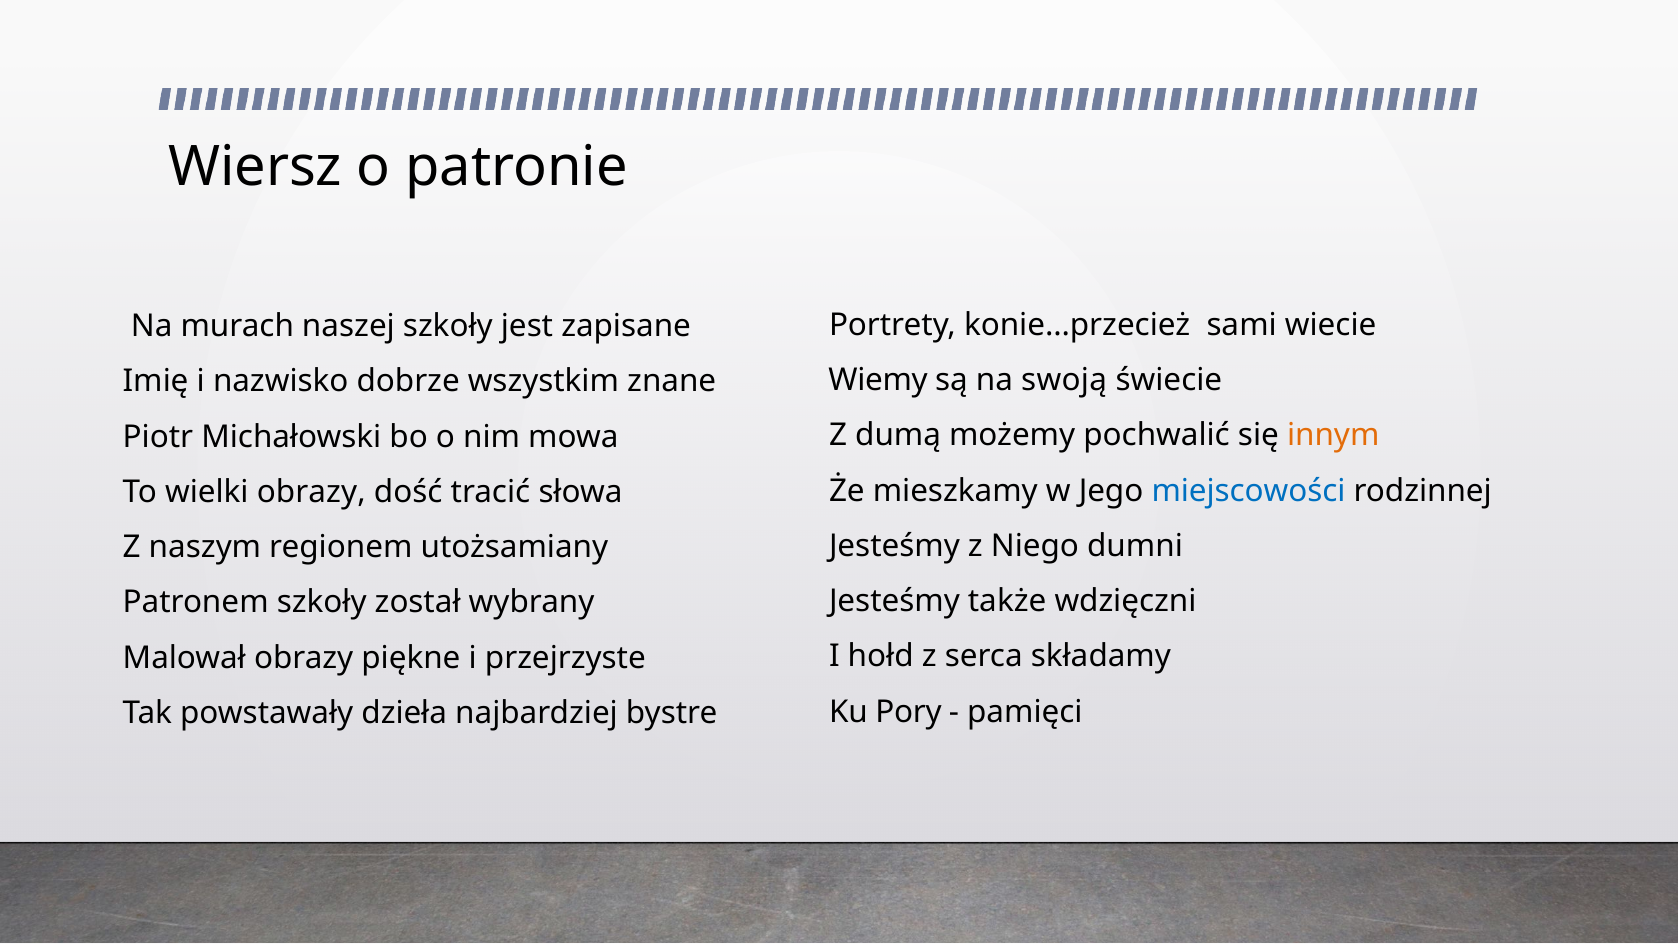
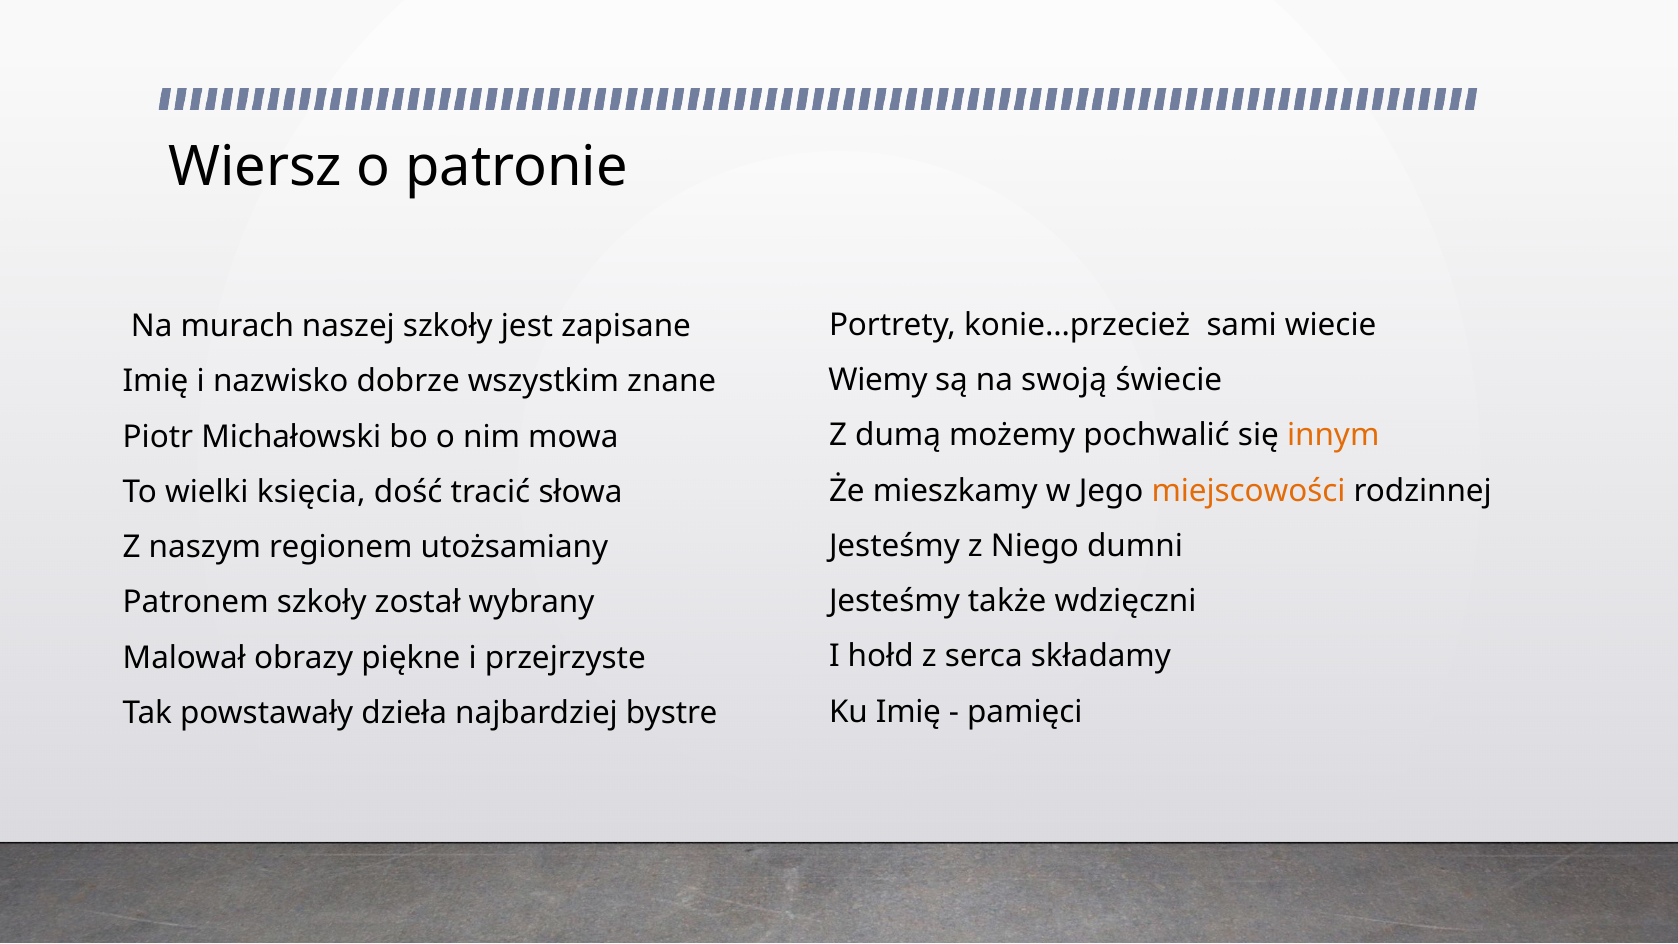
miejscowości colour: blue -> orange (1249, 491)
wielki obrazy: obrazy -> księcia (311, 492)
Ku Pory: Pory -> Imię (908, 712)
